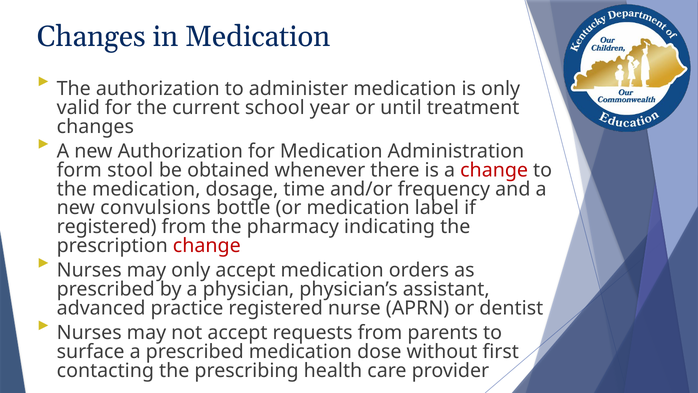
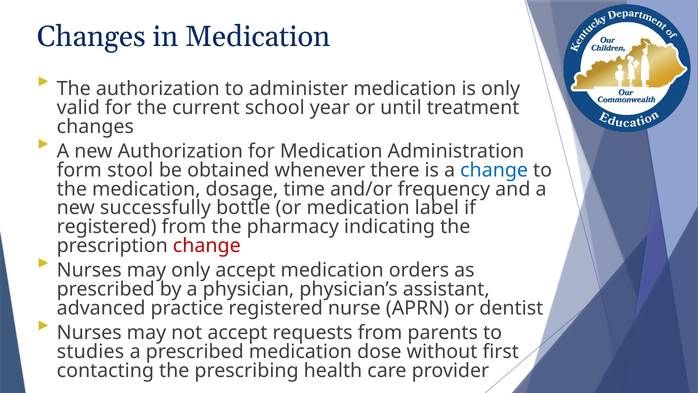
change colour: red -> blue (494, 170)
convulsions: convulsions -> successfully (155, 208)
surface: surface -> studies (91, 351)
